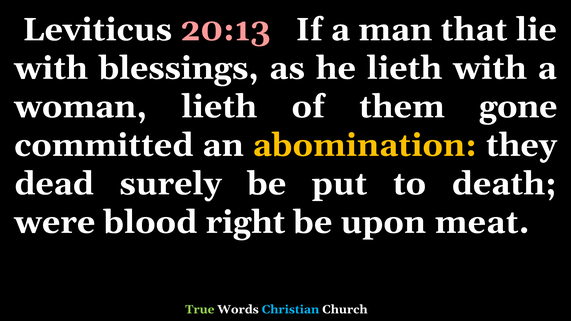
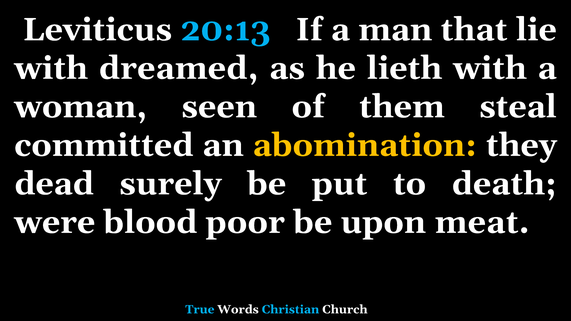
20:13 colour: pink -> light blue (225, 30)
blessings: blessings -> dreamed (178, 68)
woman lieth: lieth -> seen (219, 107)
gone: gone -> steal (518, 107)
right: right -> poor (245, 222)
True colour: light green -> light blue (200, 310)
